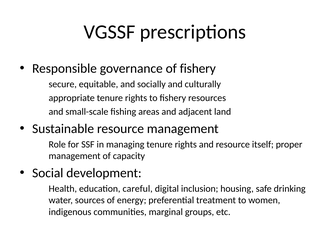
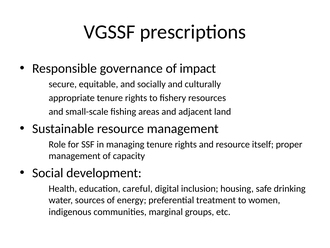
of fishery: fishery -> impact (198, 68)
